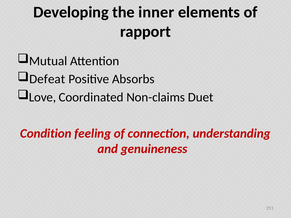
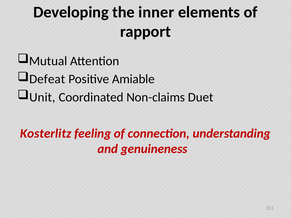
Absorbs: Absorbs -> Amiable (133, 79)
Love: Love -> Unit (42, 97)
Condition: Condition -> Kosterlitz (46, 133)
